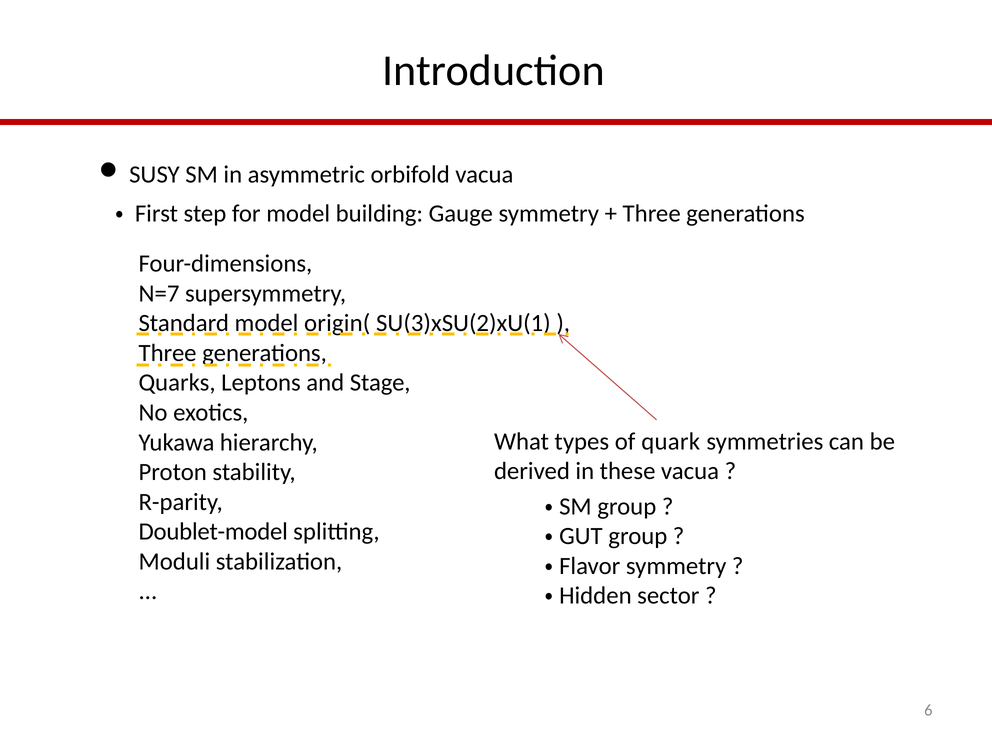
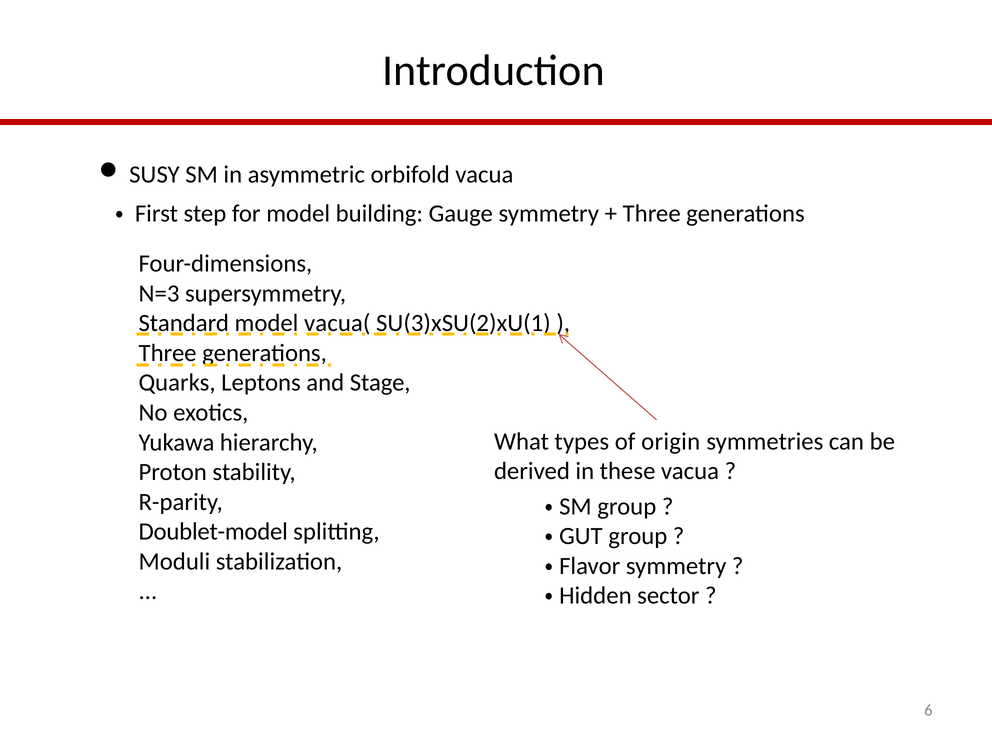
N=7: N=7 -> N=3 (159, 294)
origin(: origin( -> vacua( (337, 323)
quark: quark -> origin (671, 441)
